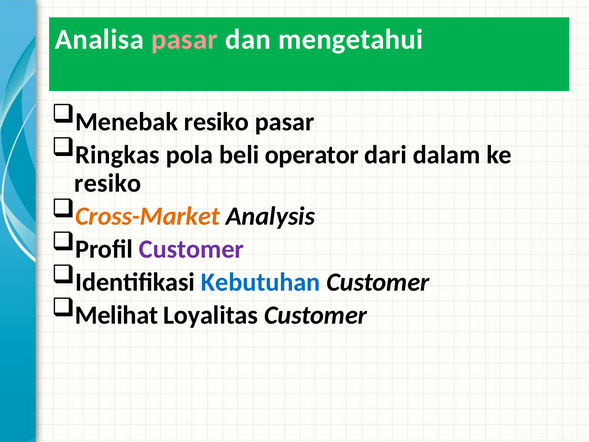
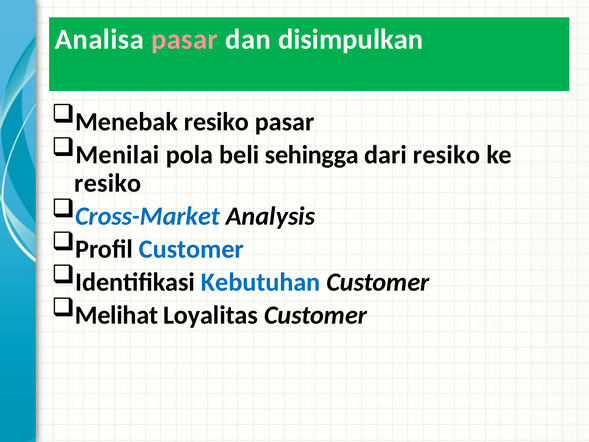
mengetahui: mengetahui -> disimpulkan (351, 39)
Ringkas: Ringkas -> Menilai (117, 155)
operator: operator -> sehingga (312, 155)
dari dalam: dalam -> resiko (447, 155)
Cross-Market colour: orange -> blue (148, 216)
Customer colour: purple -> blue (191, 249)
